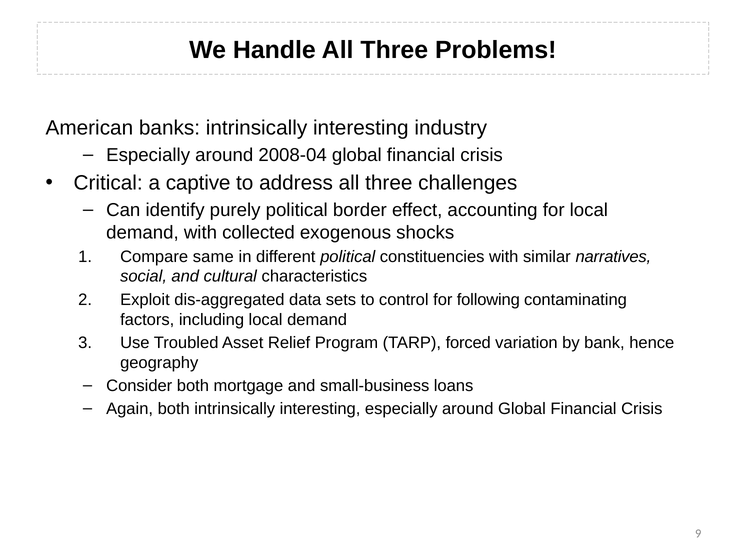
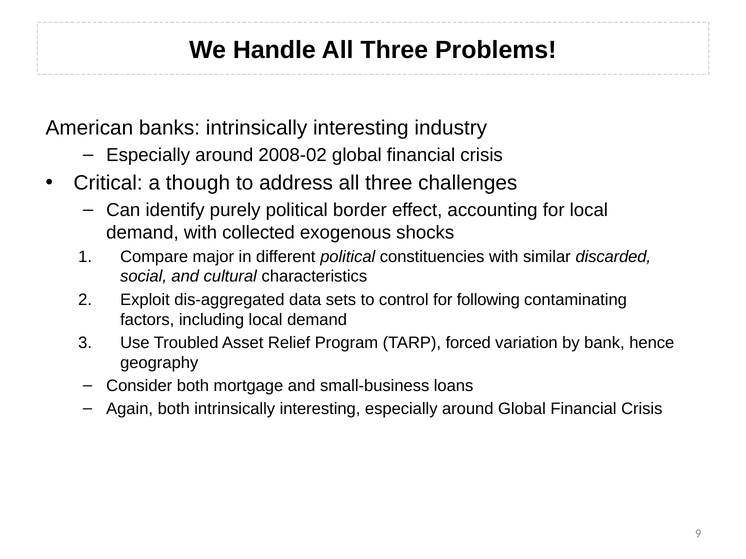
2008-04: 2008-04 -> 2008-02 (293, 155)
captive: captive -> though (198, 183)
same: same -> major (213, 257)
narratives: narratives -> discarded (613, 257)
